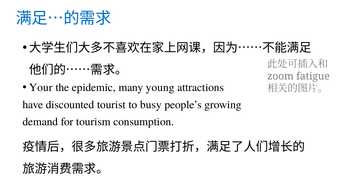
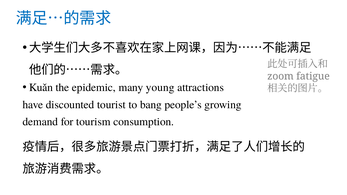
Your: Your -> Kuǎn (41, 88)
busy: busy -> bang (151, 105)
